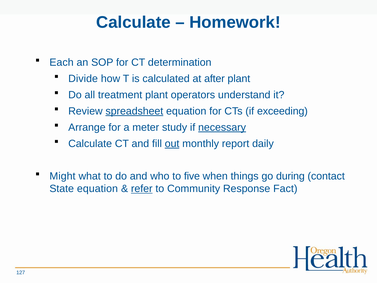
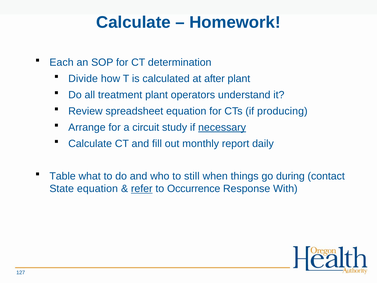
spreadsheet underline: present -> none (134, 111)
exceeding: exceeding -> producing (282, 111)
meter: meter -> circuit (146, 127)
out underline: present -> none (172, 143)
Might: Might -> Table (63, 176)
five: five -> still (192, 176)
Community: Community -> Occurrence (194, 189)
Fact: Fact -> With (285, 189)
